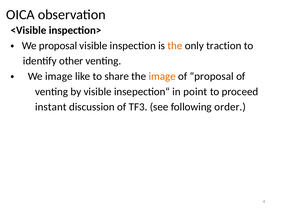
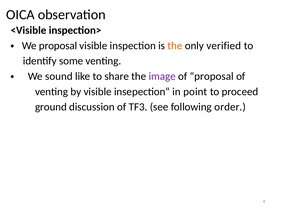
traction: traction -> verified (224, 46)
other: other -> some (71, 61)
We image: image -> sound (59, 76)
image colour: orange -> purple (162, 76)
instant: instant -> ground (51, 107)
